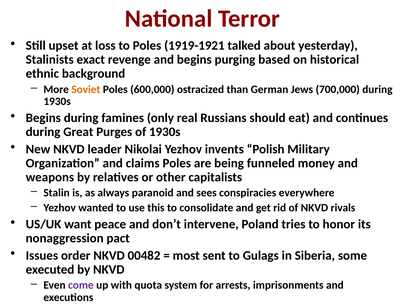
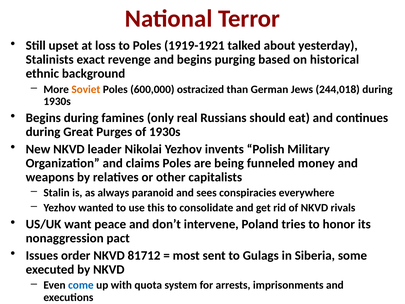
700,000: 700,000 -> 244,018 (338, 89)
00482: 00482 -> 81712 (144, 255)
come colour: purple -> blue (81, 285)
